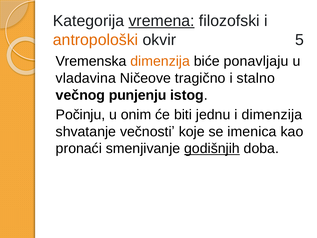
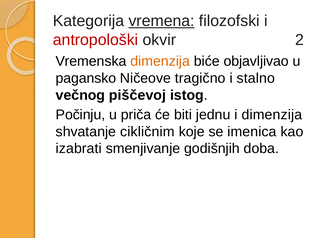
antropološki colour: orange -> red (96, 40)
5: 5 -> 2 (299, 40)
ponavljaju: ponavljaju -> objavljivao (256, 61)
vladavina: vladavina -> pagansko (86, 78)
punjenju: punjenju -> piščevoj (138, 95)
onim: onim -> priča (136, 115)
večnostiʼ: večnostiʼ -> cikličnim (147, 131)
pronaći: pronaći -> izabrati (79, 148)
godišnjih underline: present -> none (212, 148)
